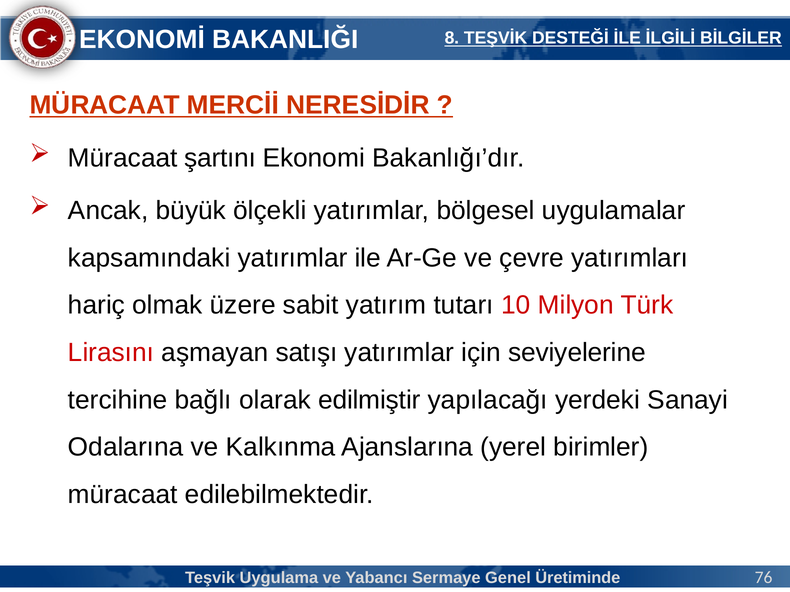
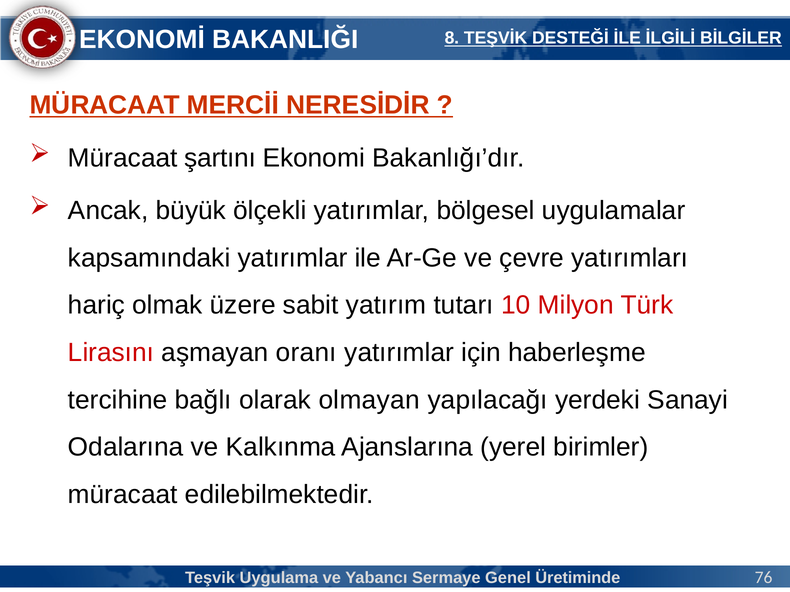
satışı: satışı -> oranı (306, 353)
seviyelerine: seviyelerine -> haberleşme (577, 353)
edilmiştir: edilmiştir -> olmayan (369, 400)
